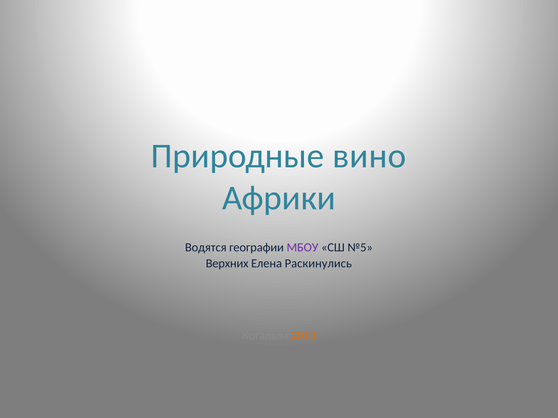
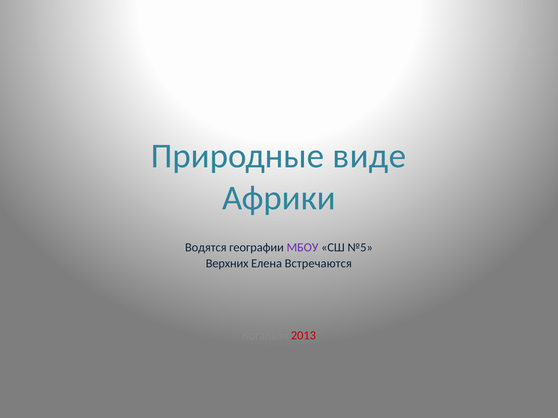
вино: вино -> виде (369, 156)
Раскинулись: Раскинулись -> Встречаются (318, 264)
2013 colour: orange -> red (303, 336)
